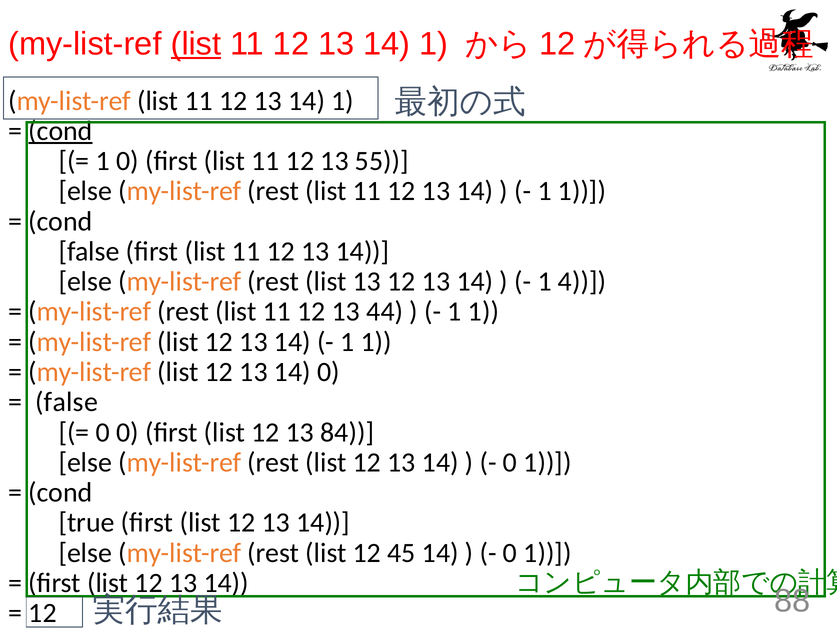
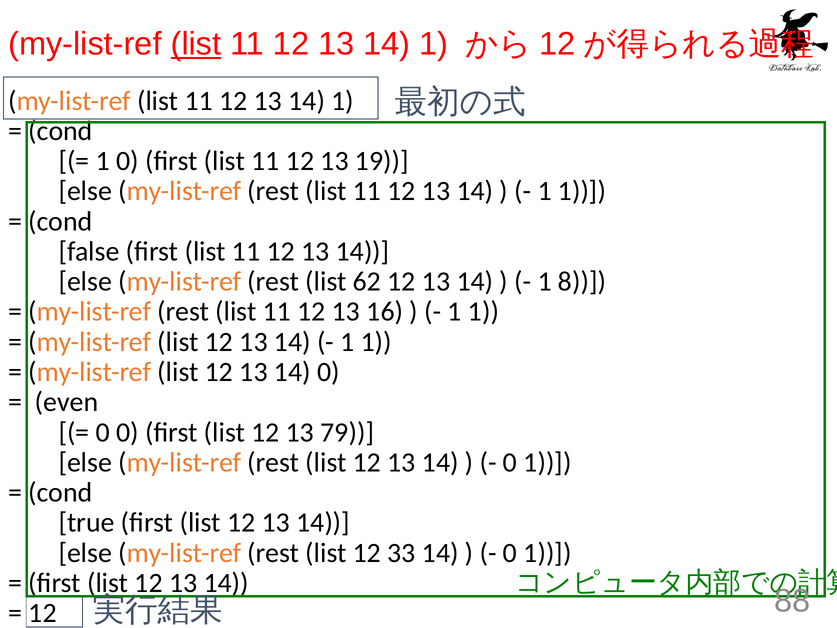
cond underline: present -> none (60, 131)
55: 55 -> 19 (382, 161)
list 13: 13 -> 62 (367, 282)
4: 4 -> 8 (582, 282)
44: 44 -> 16 (385, 312)
false: false -> even (67, 402)
84: 84 -> 79 (347, 432)
45: 45 -> 33 (402, 553)
